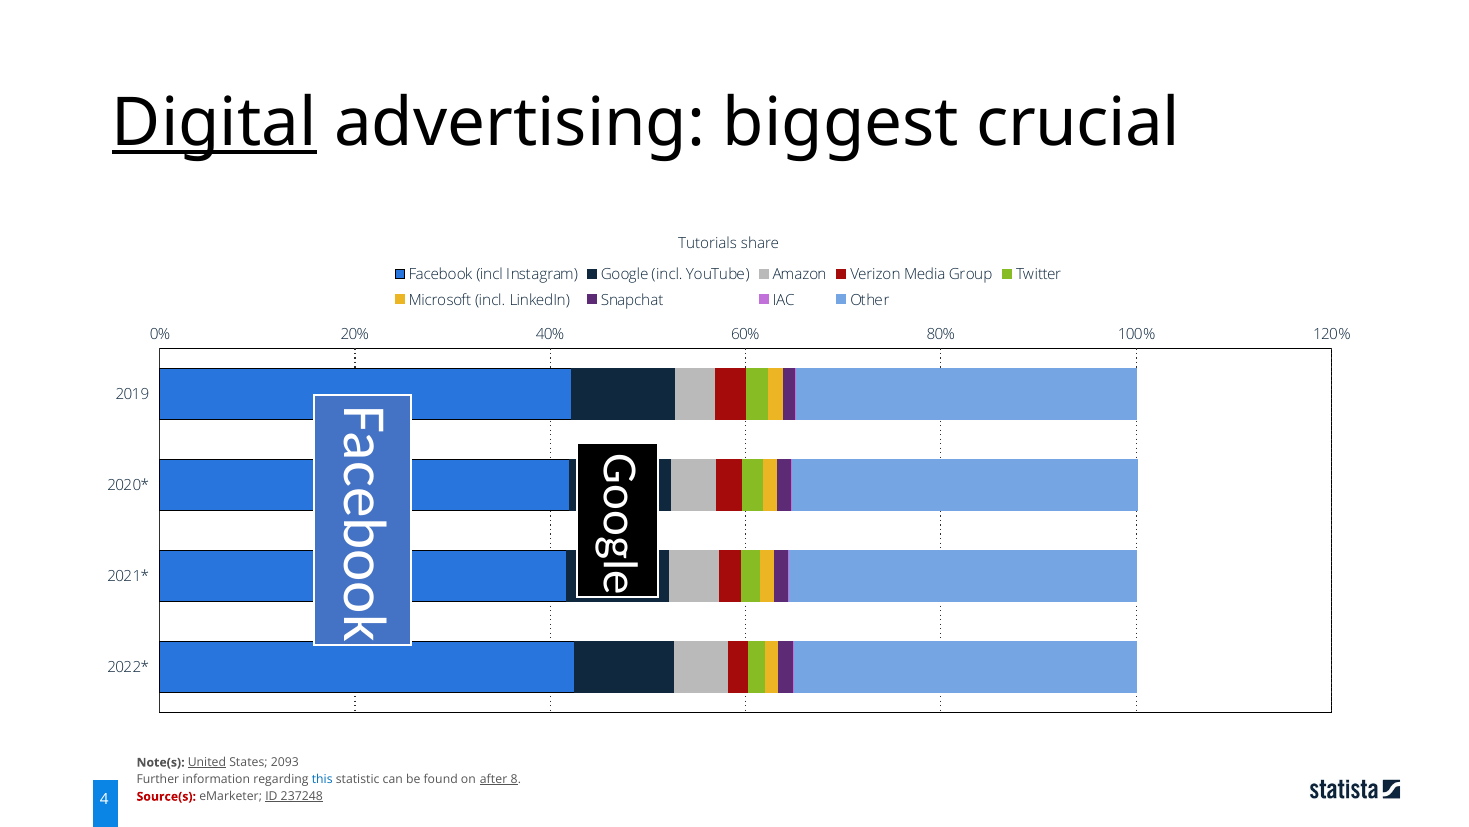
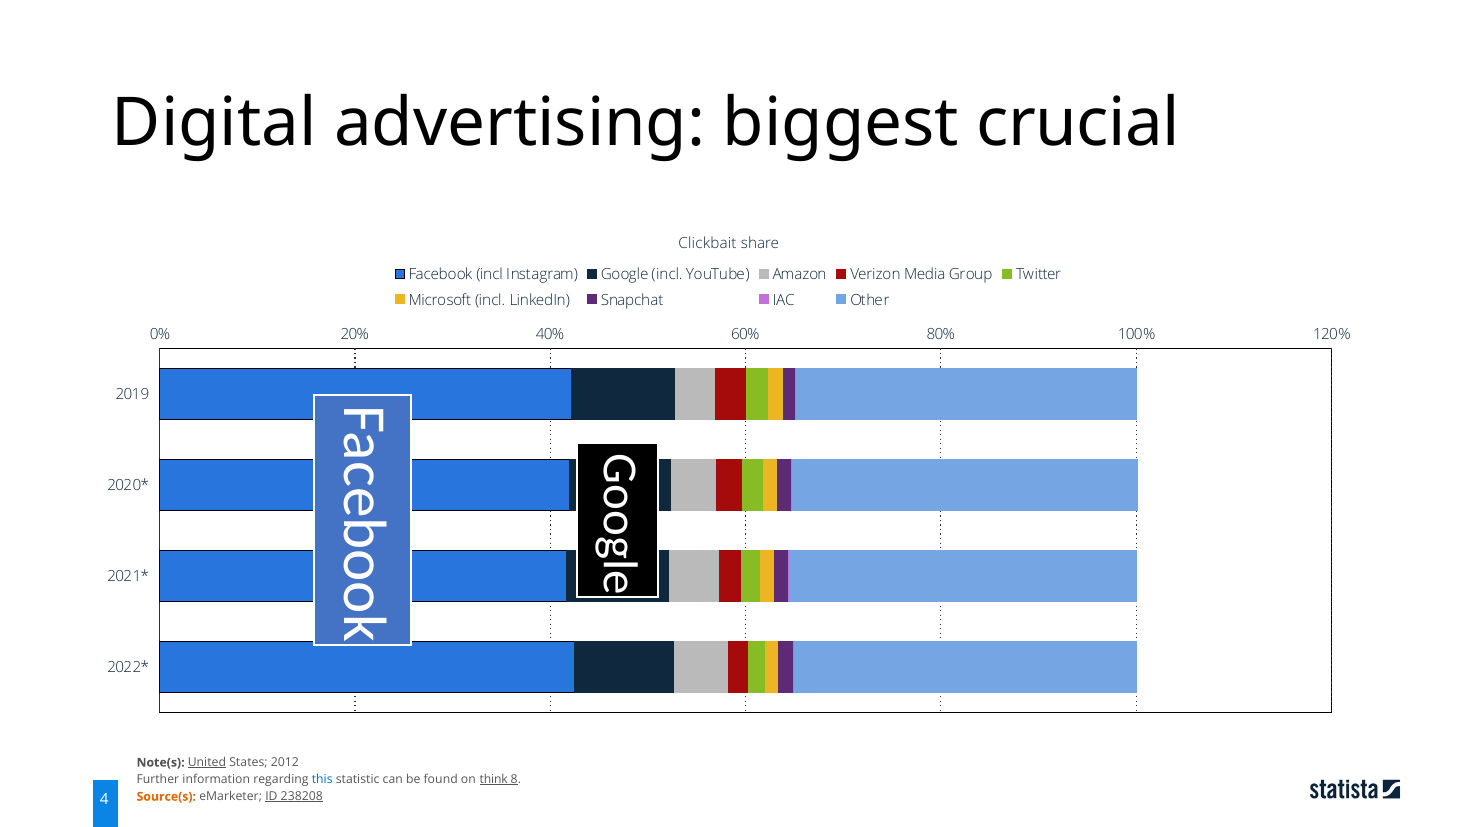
Digital underline: present -> none (214, 123)
Tutorials: Tutorials -> Clickbait (708, 243)
2093: 2093 -> 2012 (285, 762)
after: after -> think (494, 779)
Source(s colour: red -> orange (166, 796)
237248: 237248 -> 238208 (302, 796)
